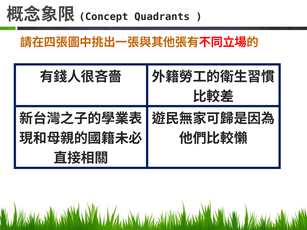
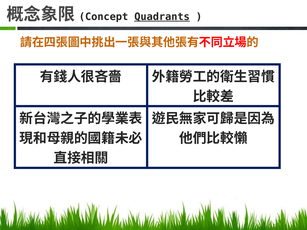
Quadrants underline: none -> present (162, 17)
